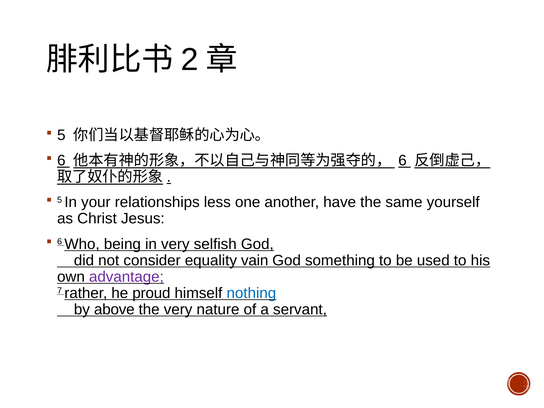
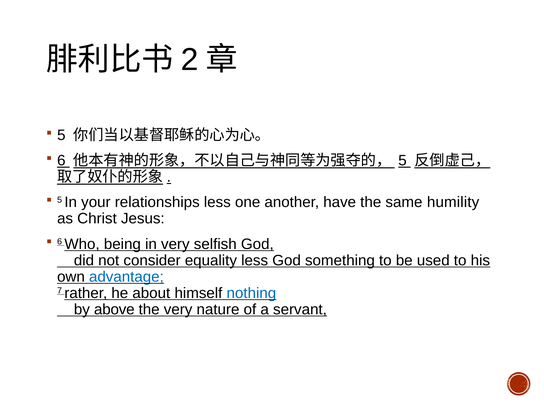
6: 6 -> 5 (402, 161)
yourself: yourself -> humility (453, 202)
equality vain: vain -> less (255, 260)
advantage colour: purple -> blue (126, 277)
proud: proud -> about (151, 293)
